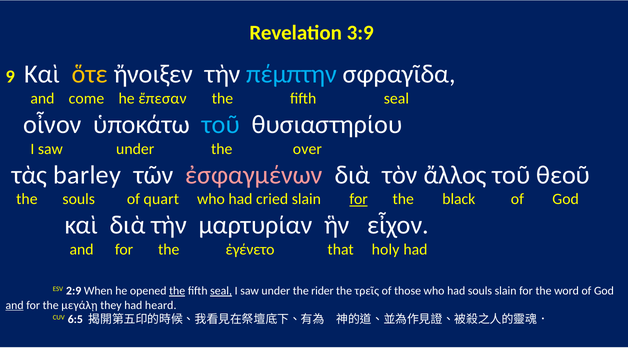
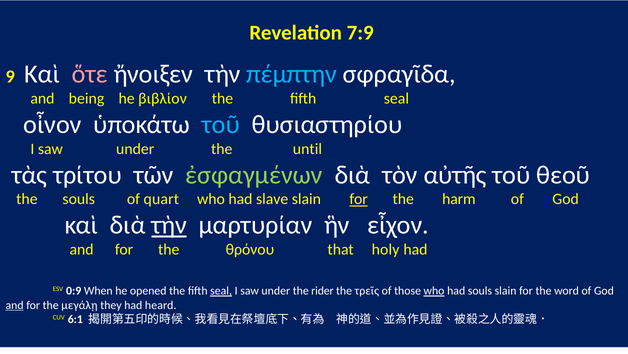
3:9: 3:9 -> 7:9 (360, 33)
ὅτε colour: yellow -> pink (90, 74)
come: come -> being (86, 99)
ἔπεσαν: ἔπεσαν -> βιβλίον (163, 99)
over: over -> until (307, 149)
barley: barley -> τρίτου (87, 175)
ἐσφαγμένων colour: pink -> light green (254, 175)
ἄλλος: ἄλλος -> αὐτῆς (455, 175)
cried: cried -> slave (272, 199)
black: black -> harm (459, 199)
τὴν underline: none -> present (169, 225)
ἐγένετο: ἐγένετο -> θρόνου (250, 250)
2:9: 2:9 -> 0:9 (74, 291)
the underline: present -> none (177, 291)
who underline: none -> present (434, 291)
6:5: 6:5 -> 6:1 (75, 319)
